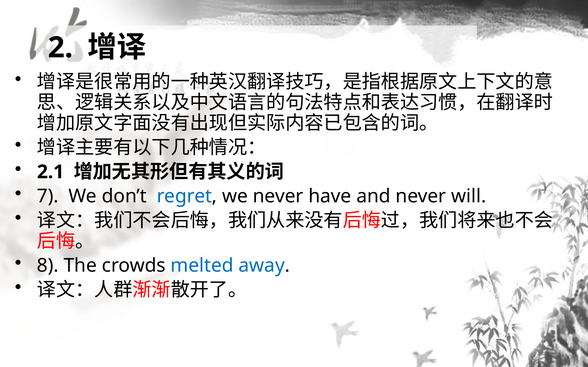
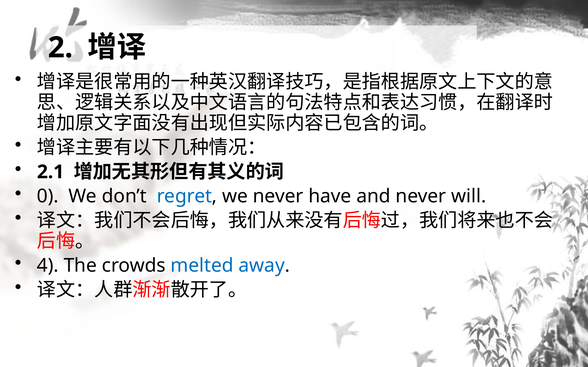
7: 7 -> 0 (48, 197)
8: 8 -> 4 (48, 266)
